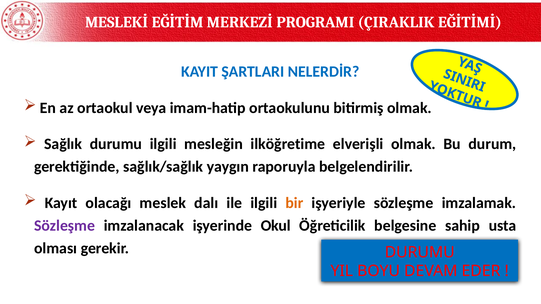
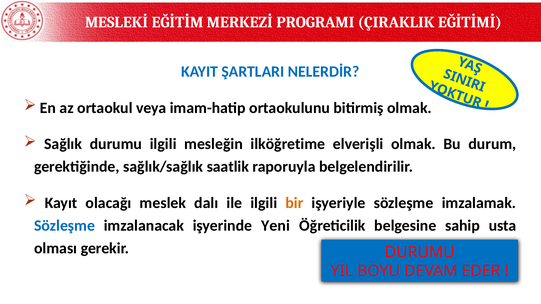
yaygın: yaygın -> saatlik (228, 167)
Sözleşme colour: purple -> blue (65, 226)
Okul: Okul -> Yeni (276, 226)
